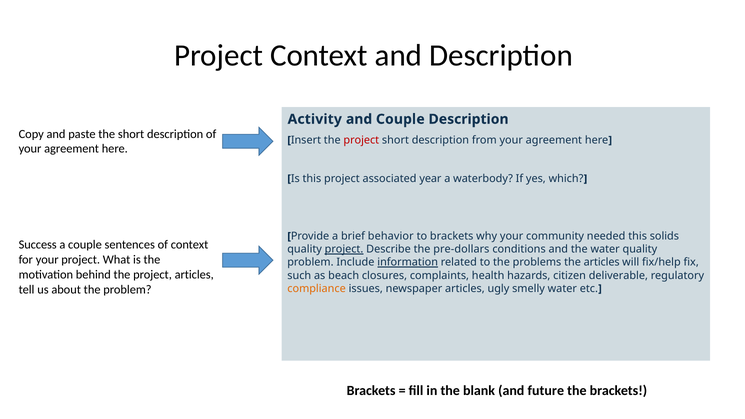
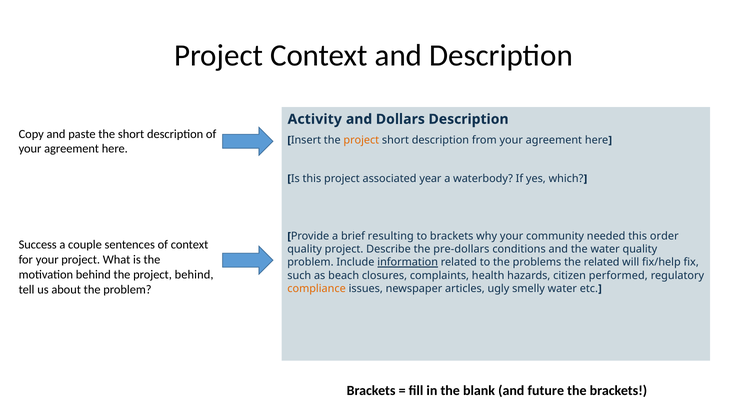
and Couple: Couple -> Dollars (400, 119)
project colour: red -> orange (361, 140)
behavior: behavior -> resulting (391, 236)
solids: solids -> order (664, 236)
project underline: present -> none (344, 249)
the articles: articles -> related (602, 262)
project articles: articles -> behind (194, 275)
deliverable: deliverable -> performed (618, 275)
